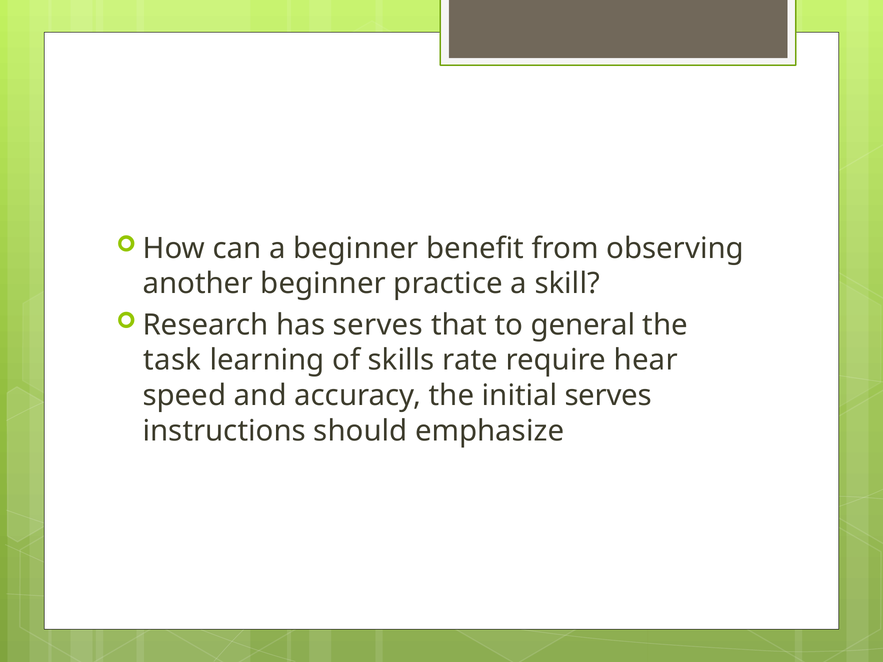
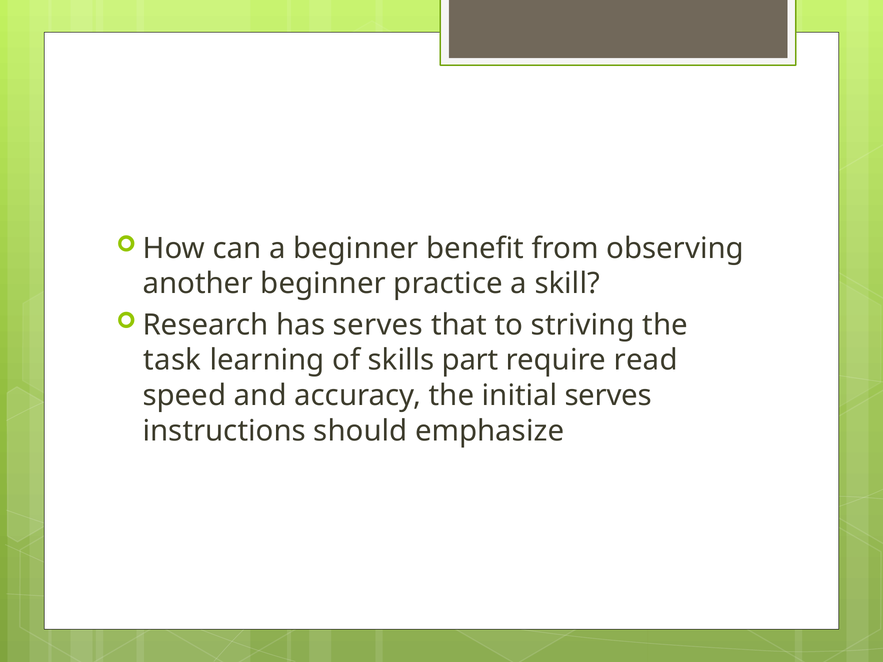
general: general -> striving (583, 325)
rate: rate -> part (470, 360)
hear: hear -> read (646, 360)
